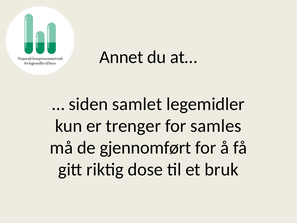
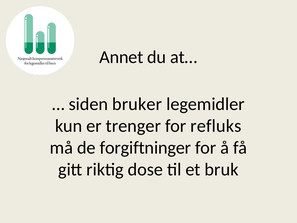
samlet: samlet -> bruker (137, 104)
samles: samles -> refluks (216, 126)
gjennomført: gjennomført -> forgiftninger (145, 148)
